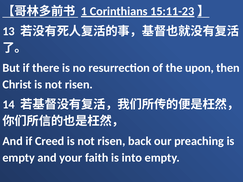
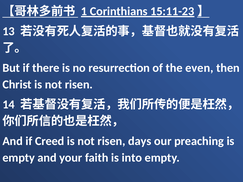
upon: upon -> even (199, 68)
back: back -> days (140, 141)
